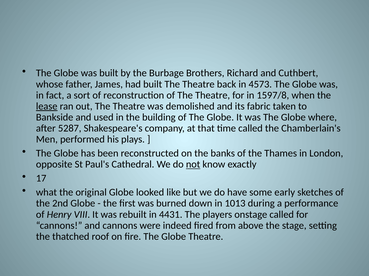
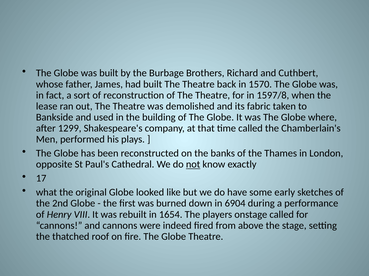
4573: 4573 -> 1570 (260, 84)
lease underline: present -> none (47, 107)
5287: 5287 -> 1299 (70, 129)
1013: 1013 -> 6904 (235, 204)
4431: 4431 -> 1654 (171, 215)
